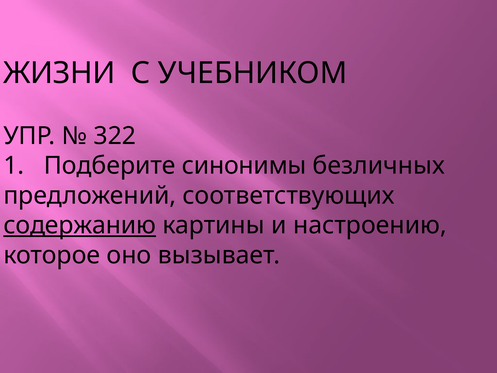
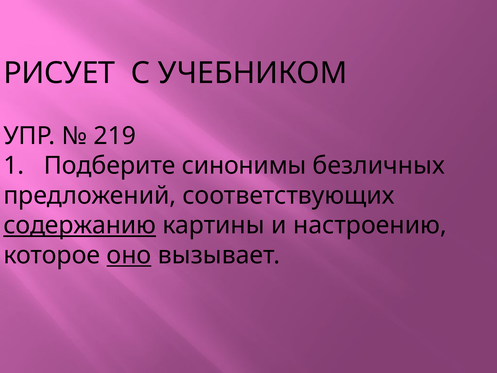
ЖИЗНИ: ЖИЗНИ -> РИСУЕТ (59, 73)
322: 322 -> 219 (115, 136)
оно underline: none -> present (129, 255)
